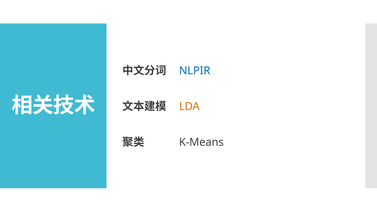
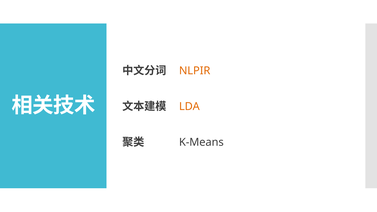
NLPIR colour: blue -> orange (195, 71)
